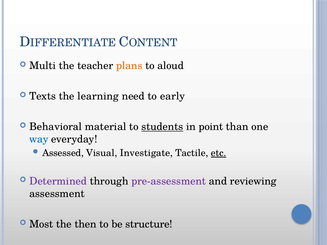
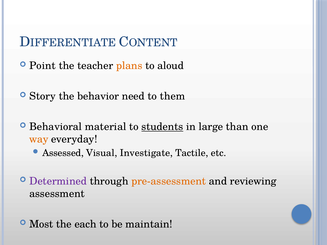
Multi: Multi -> Point (43, 66)
Texts: Texts -> Story (43, 96)
learning: learning -> behavior (98, 96)
early: early -> them (173, 96)
point: point -> large (211, 127)
way colour: blue -> orange (39, 139)
etc underline: present -> none (219, 153)
pre-assessment colour: purple -> orange (169, 181)
then: then -> each (85, 224)
structure: structure -> maintain (149, 224)
